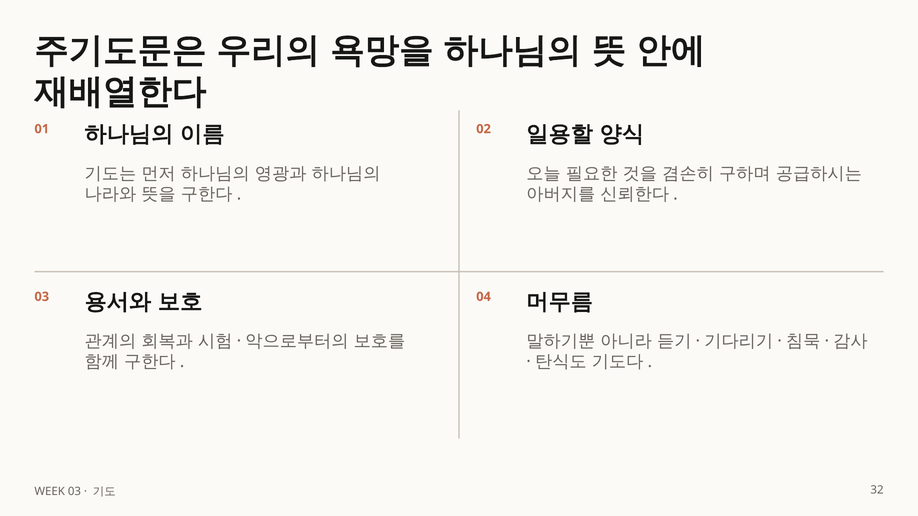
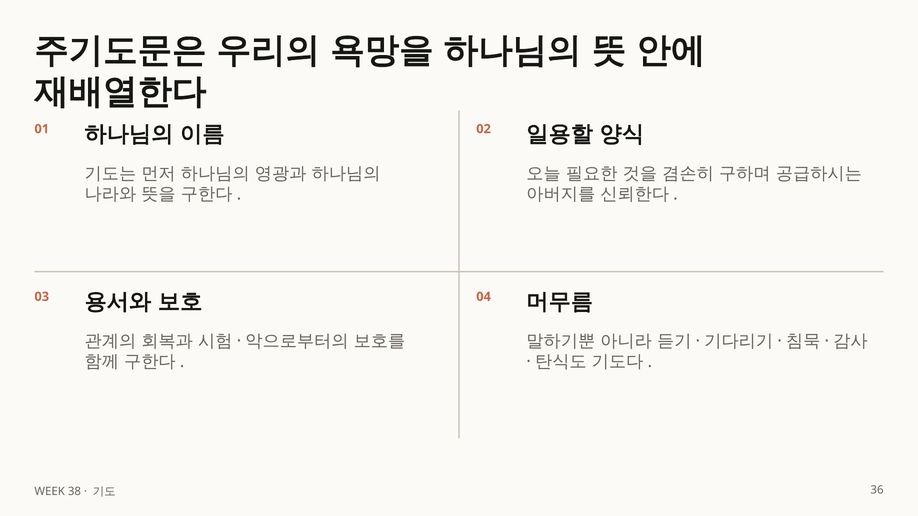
WEEK 03: 03 -> 38 (74, 492)
32: 32 -> 36 (877, 490)
